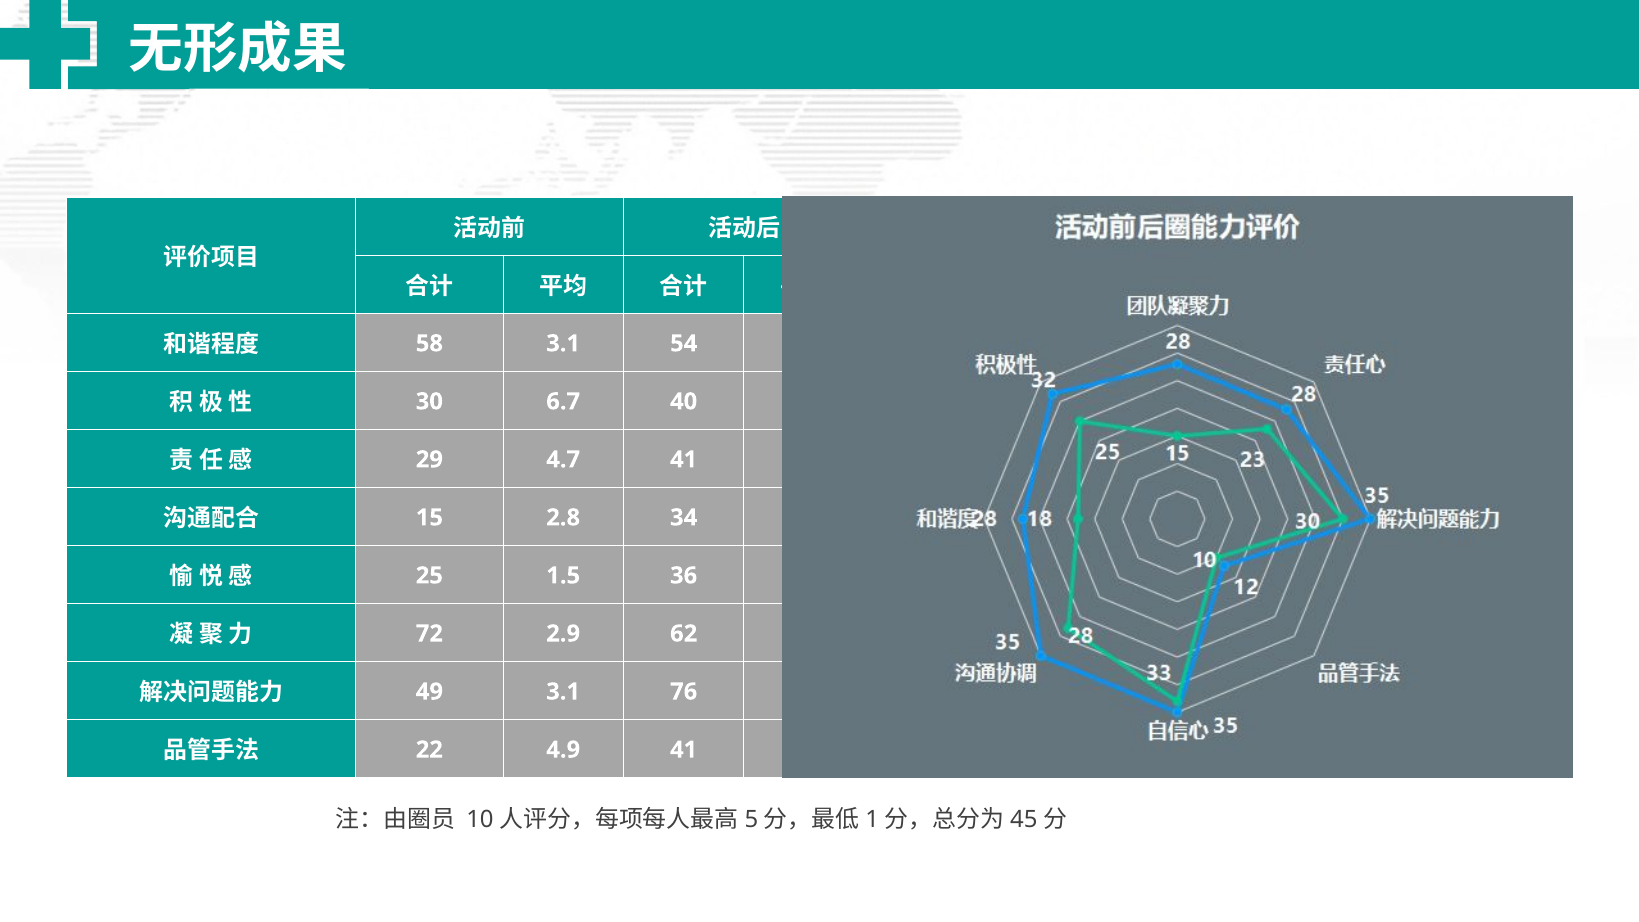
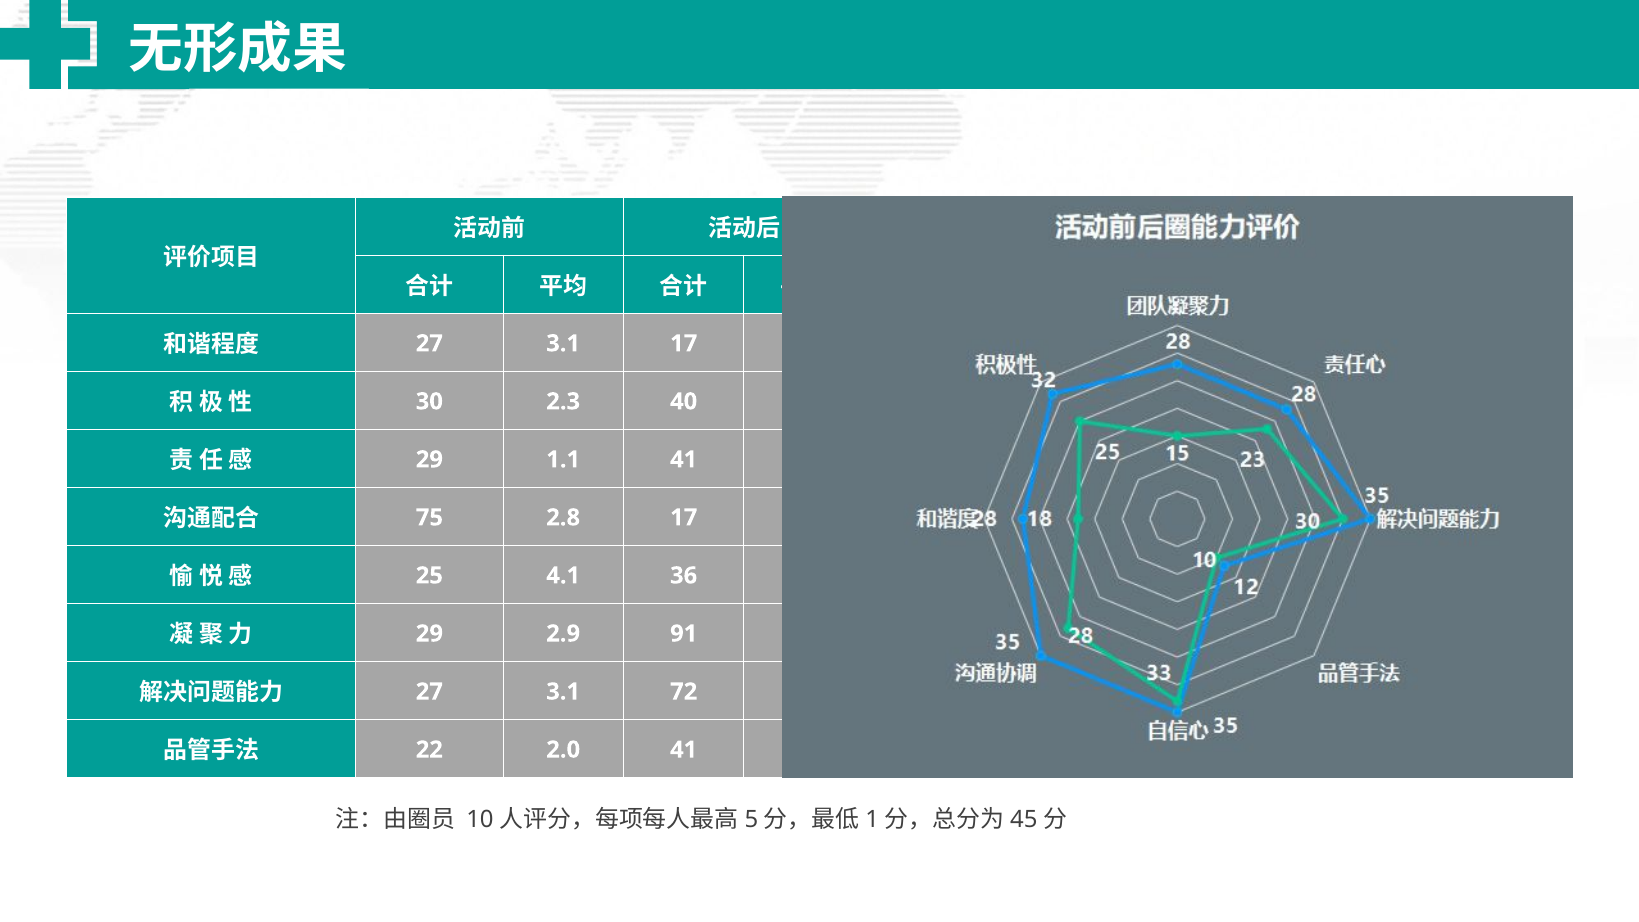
58: 58 -> 27 (429, 343)
3.1 54: 54 -> 17 (684, 343)
6.7: 6.7 -> 2.3 (563, 401)
29 4.7: 4.7 -> 1.1 (563, 460)
15: 15 -> 75 (429, 518)
2.8 34: 34 -> 17 (684, 518)
1.5: 1.5 -> 4.1 (563, 576)
72: 72 -> 29 (429, 634)
62: 62 -> 91 (684, 634)
49: 49 -> 27 (429, 692)
76: 76 -> 72 (684, 692)
4.9: 4.9 -> 2.0 (563, 750)
